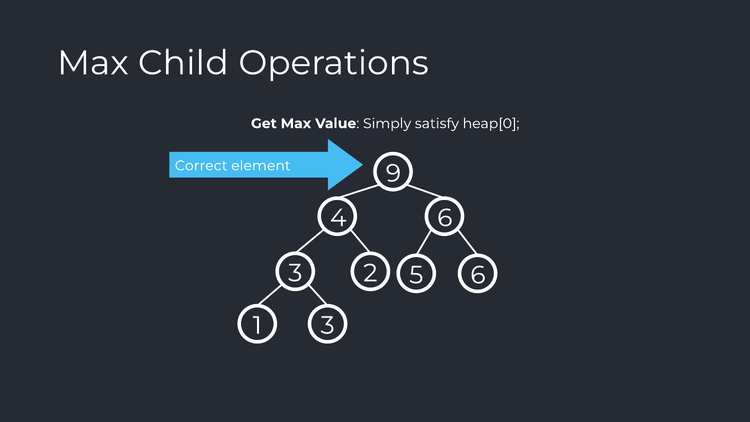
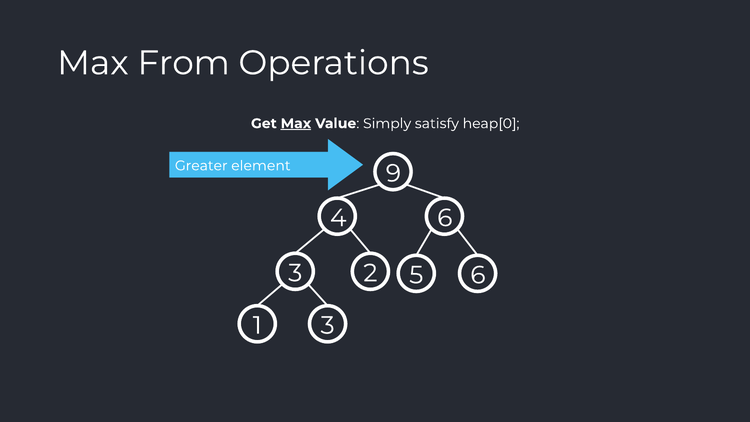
Child: Child -> From (184, 63)
Max underline: none -> present (296, 123)
Correct: Correct -> Greater (201, 166)
